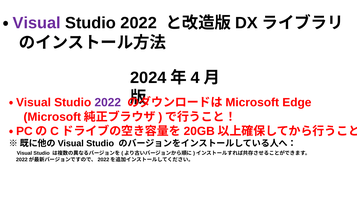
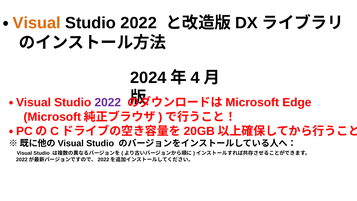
Visual colour: purple -> orange (37, 23)
